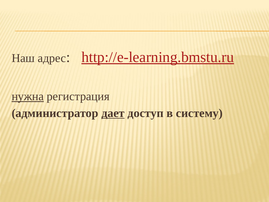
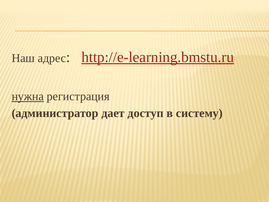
дает underline: present -> none (113, 113)
